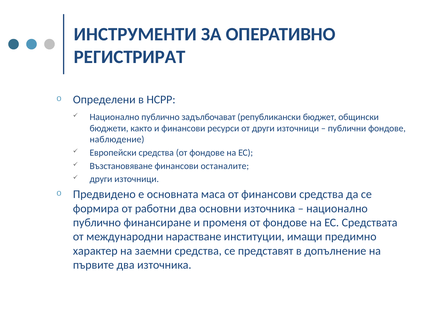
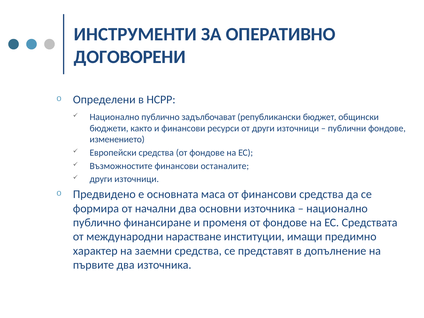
РЕГИСТРИРАТ: РЕГИСТРИРАТ -> ДОГОВОРЕНИ (130, 57)
наблюдение: наблюдение -> изменението (117, 140)
Възстановяване: Възстановяване -> Възможностите (121, 166)
работни: работни -> начални (156, 208)
